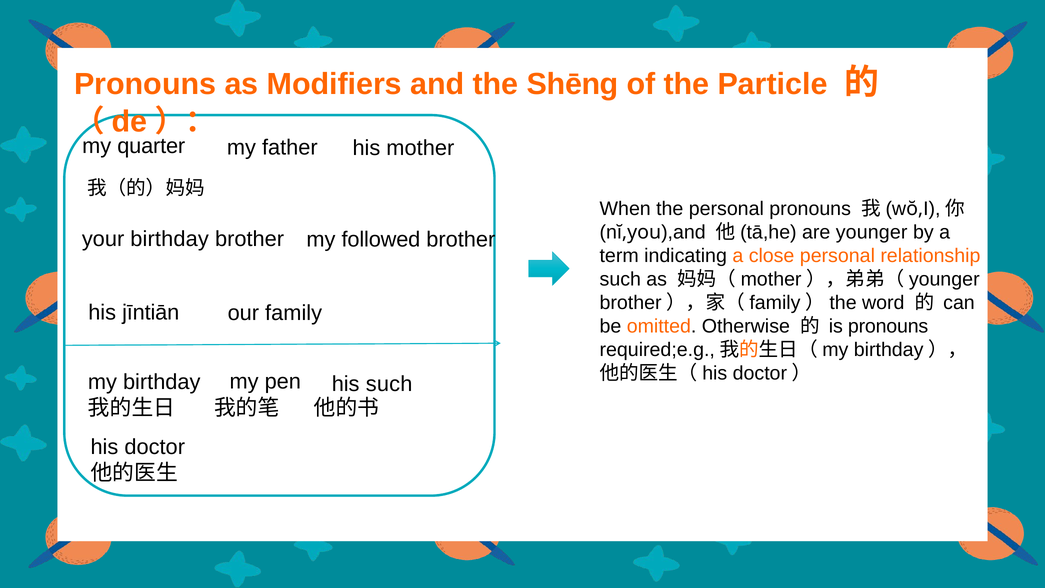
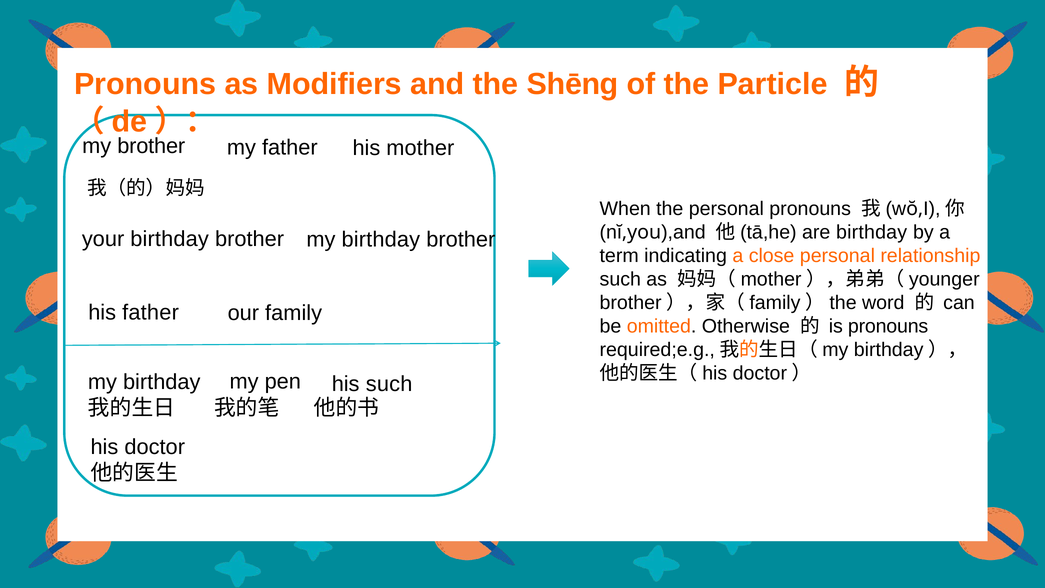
my quarter: quarter -> brother (151, 146)
are younger: younger -> birthday (872, 232)
brother my followed: followed -> birthday (381, 239)
his jīntiān: jīntiān -> father (151, 313)
